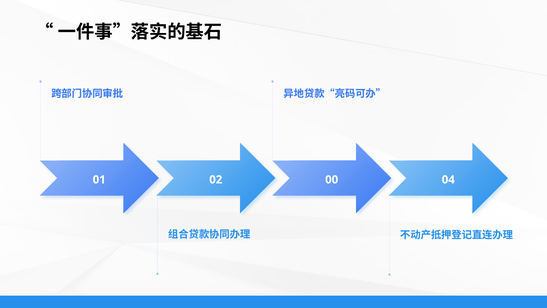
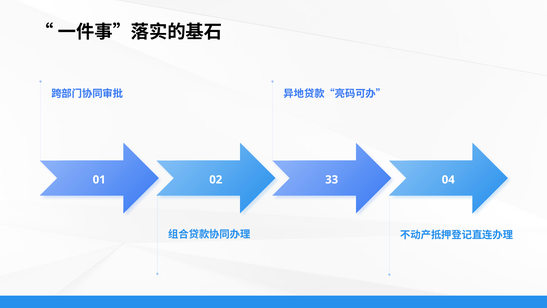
00: 00 -> 33 (332, 180)
